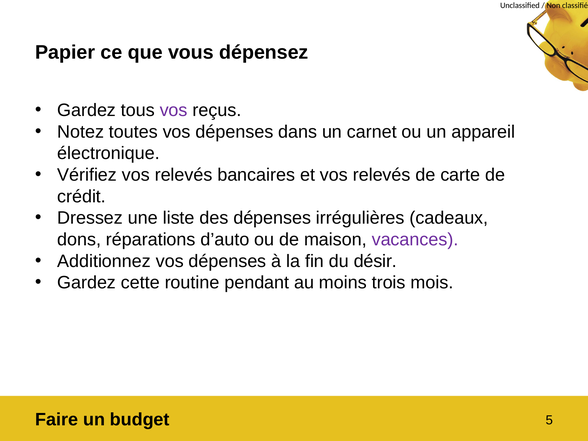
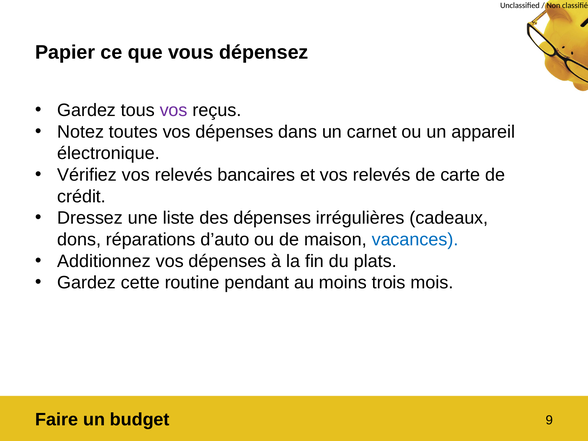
vacances colour: purple -> blue (415, 240)
désir: désir -> plats (375, 261)
5: 5 -> 9 (549, 420)
